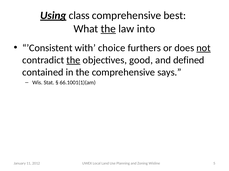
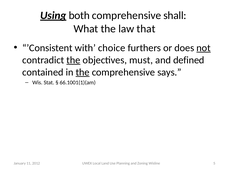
class: class -> both (79, 15)
best: best -> shall (175, 15)
the underline: present -> none (108, 29)
into: into -> that (146, 29)
good: good -> must (141, 60)
the underline: none -> present (83, 72)
